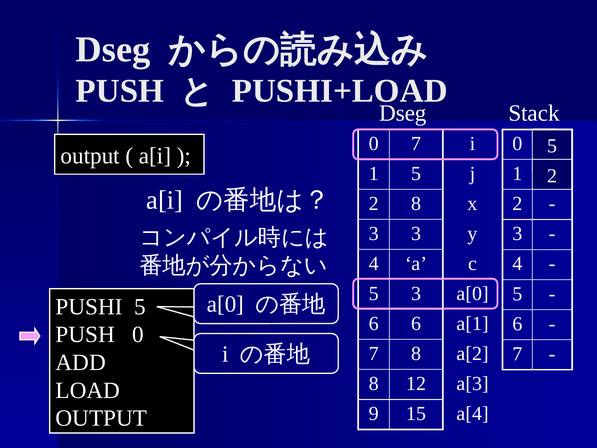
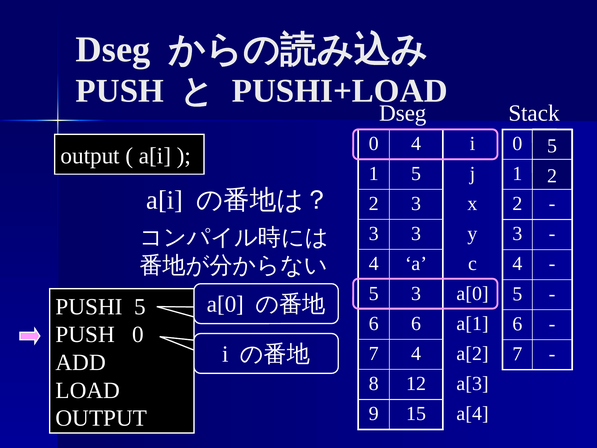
0 7: 7 -> 4 (416, 144)
2 8: 8 -> 3 (416, 204)
7 8: 8 -> 4 (416, 353)
